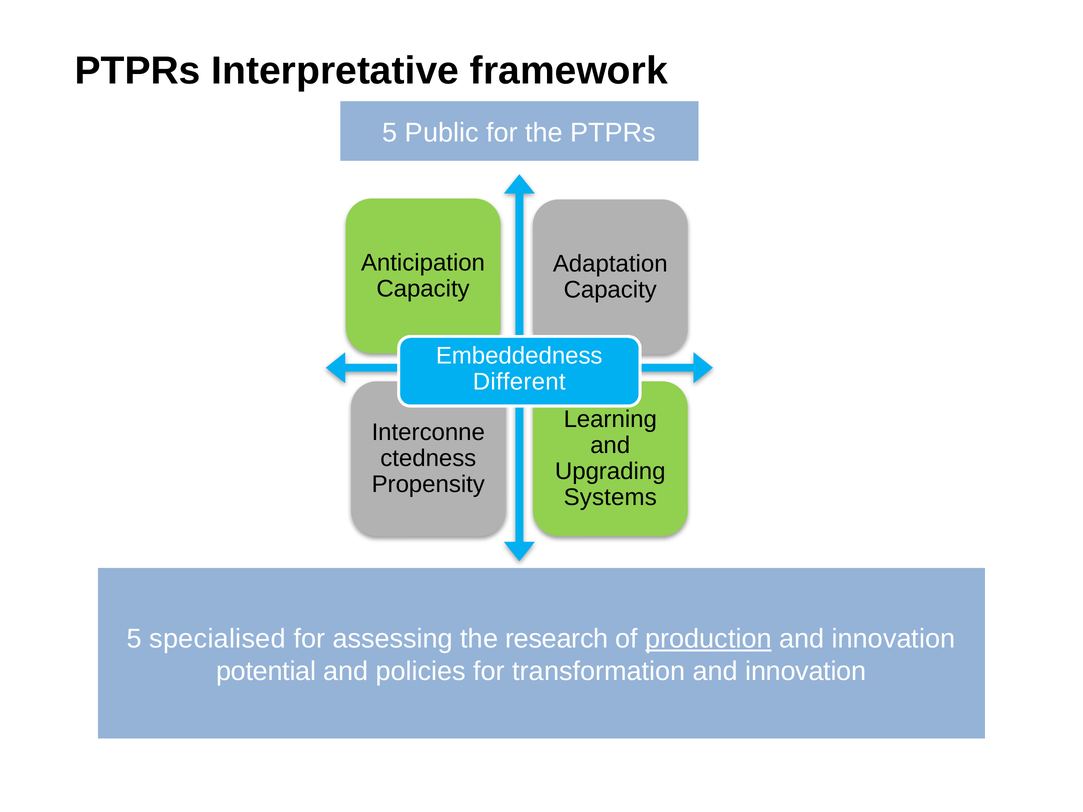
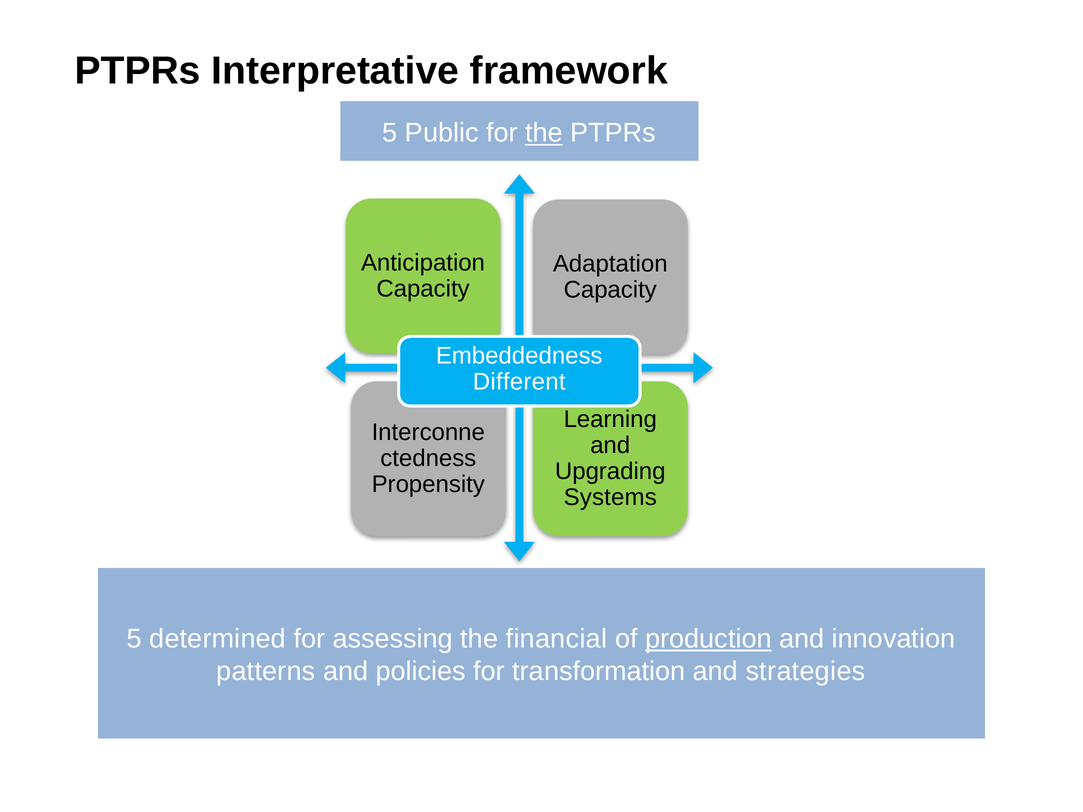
the underline: none -> present (544, 133)
specialised: specialised -> determined (218, 639)
research: research -> financial (557, 639)
potential: potential -> patterns (266, 672)
transformation and innovation: innovation -> strategies (806, 672)
